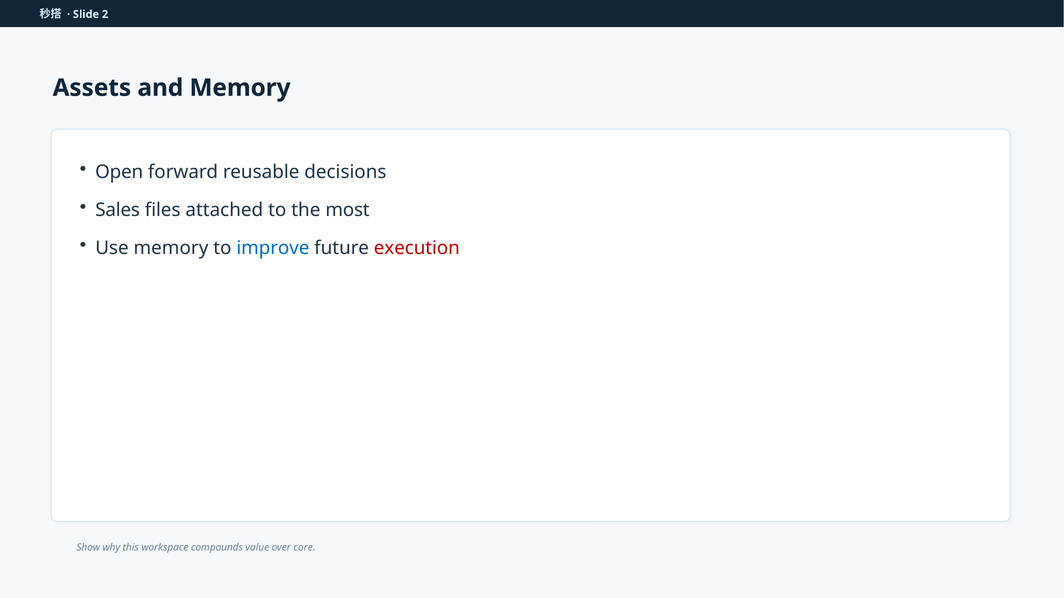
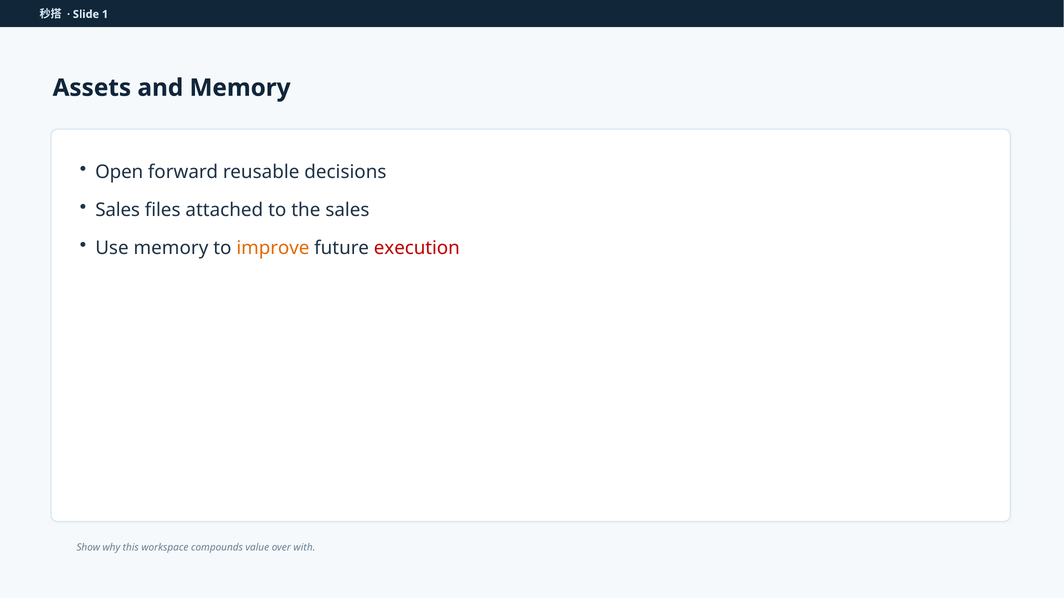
2: 2 -> 1 (105, 14)
the most: most -> sales (347, 210)
improve colour: blue -> orange (273, 248)
core: core -> with (304, 548)
